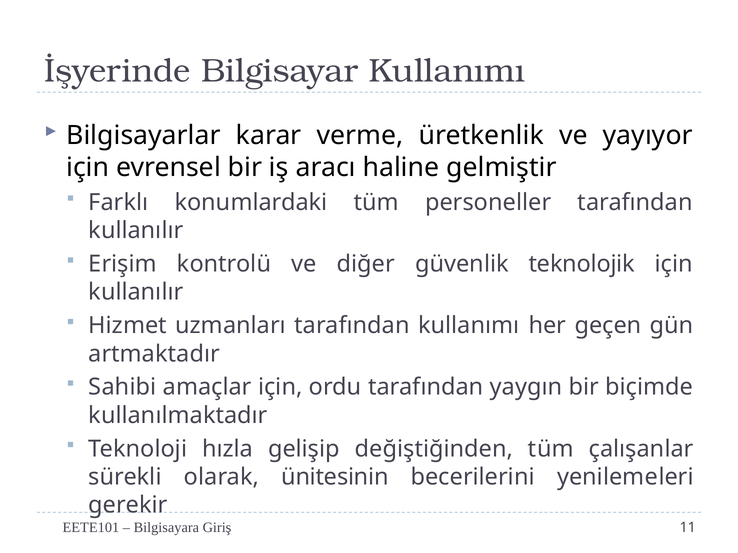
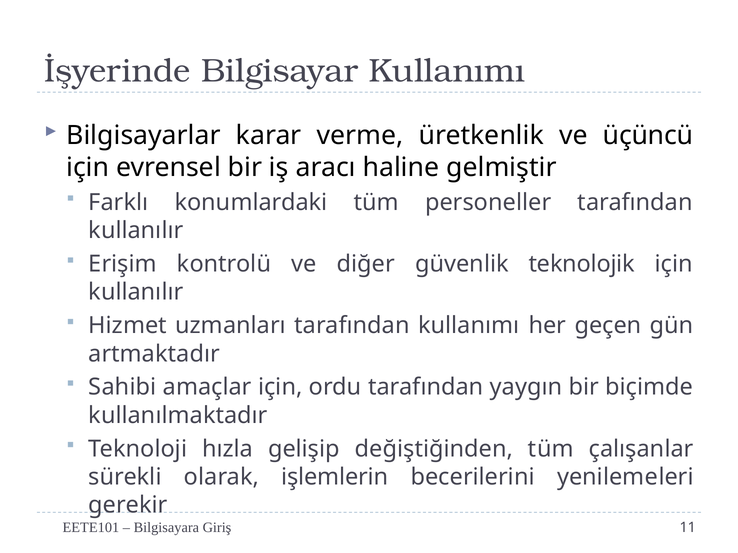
yayıyor: yayıyor -> üçüncü (648, 136)
ünitesinin: ünitesinin -> işlemlerin (335, 477)
